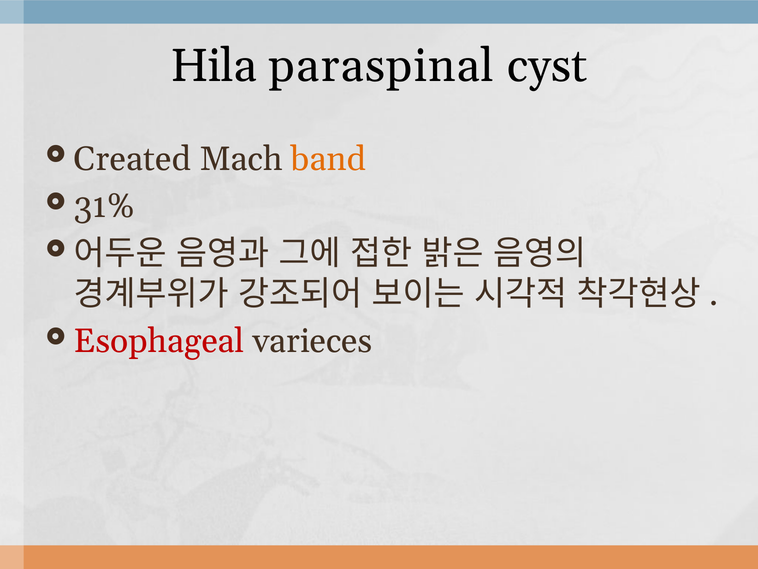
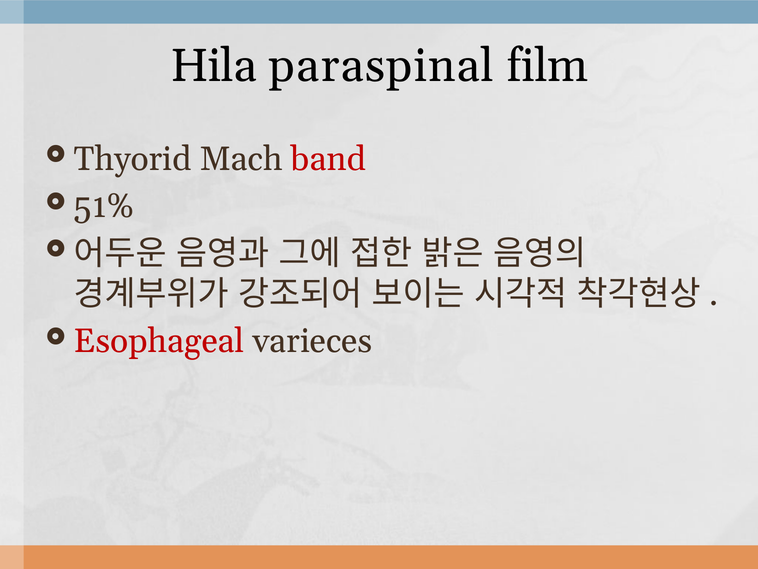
cyst: cyst -> film (547, 66)
Created: Created -> Thyorid (133, 159)
band colour: orange -> red (328, 159)
31%: 31% -> 51% (104, 206)
